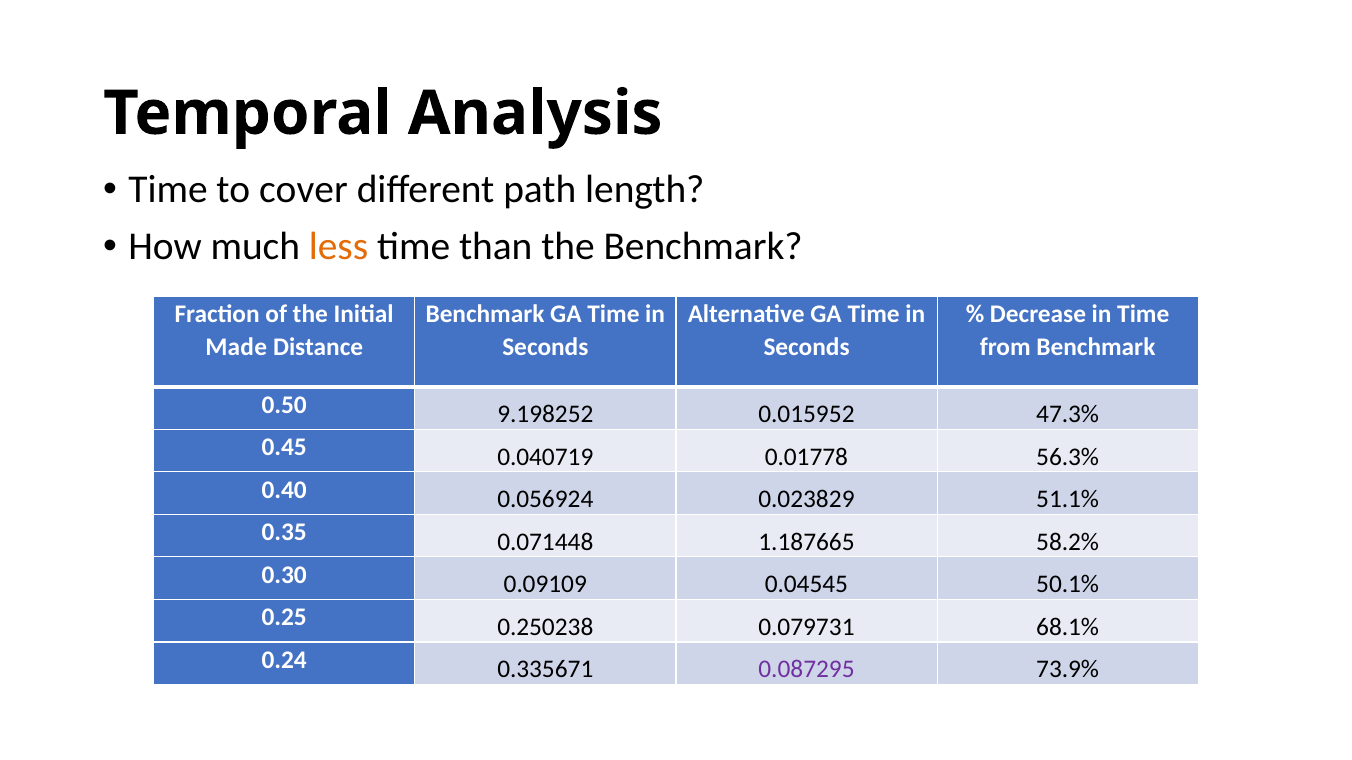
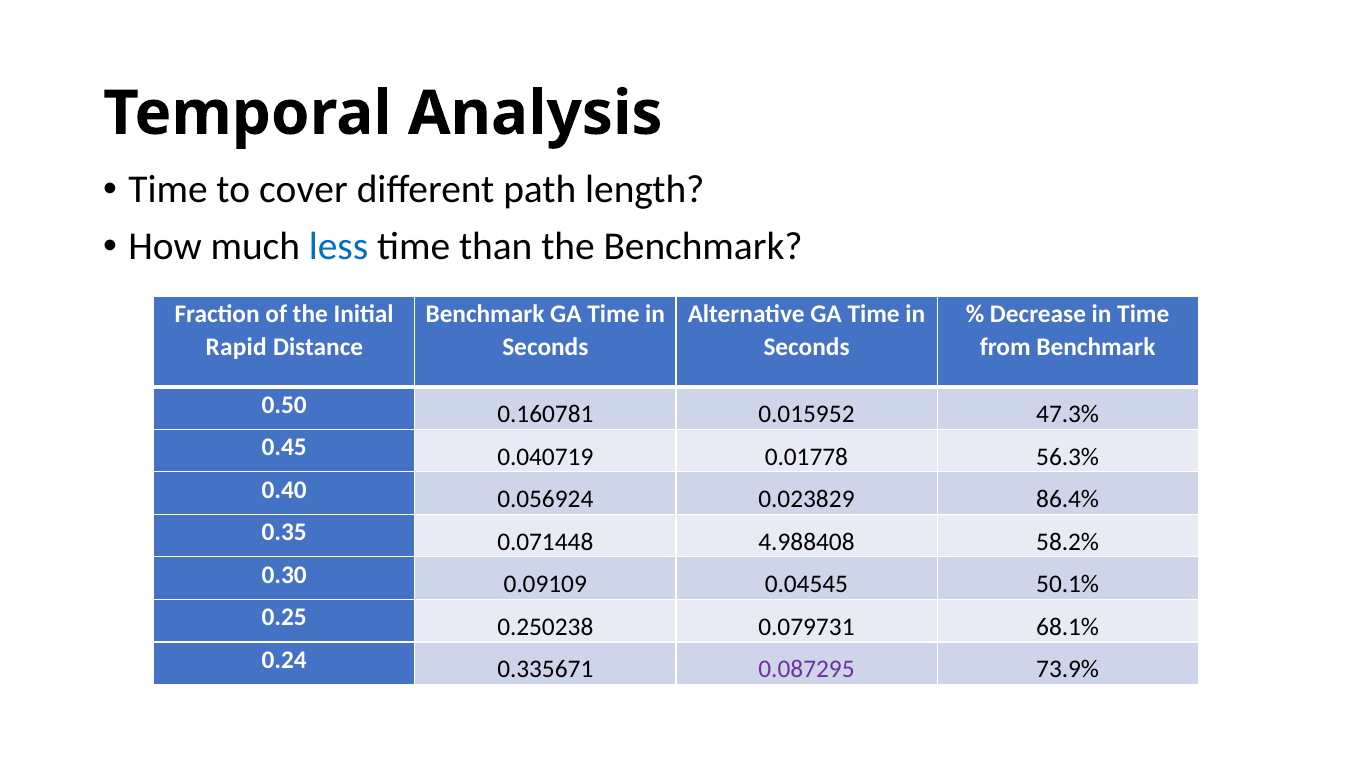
less colour: orange -> blue (339, 247)
Made: Made -> Rapid (236, 348)
9.198252: 9.198252 -> 0.160781 (545, 414)
51.1%: 51.1% -> 86.4% (1068, 500)
1.187665: 1.187665 -> 4.988408 (807, 542)
